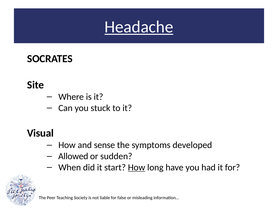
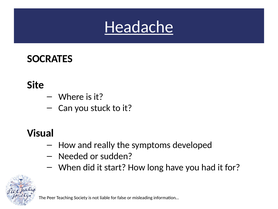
sense: sense -> really (104, 145)
Allowed: Allowed -> Needed (73, 156)
How underline: present -> none (137, 167)
